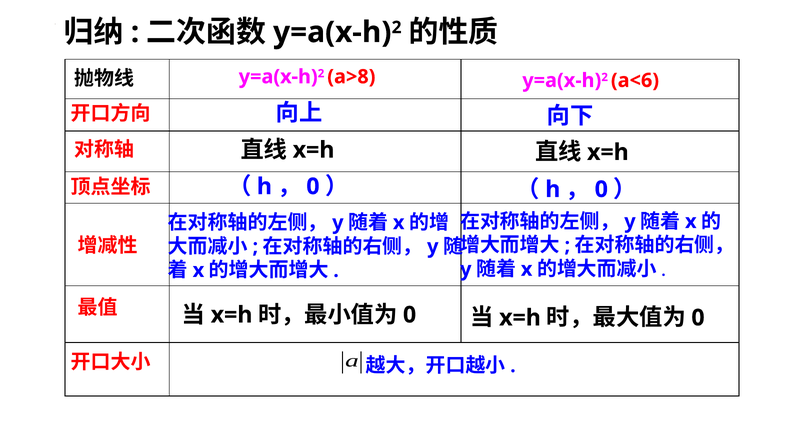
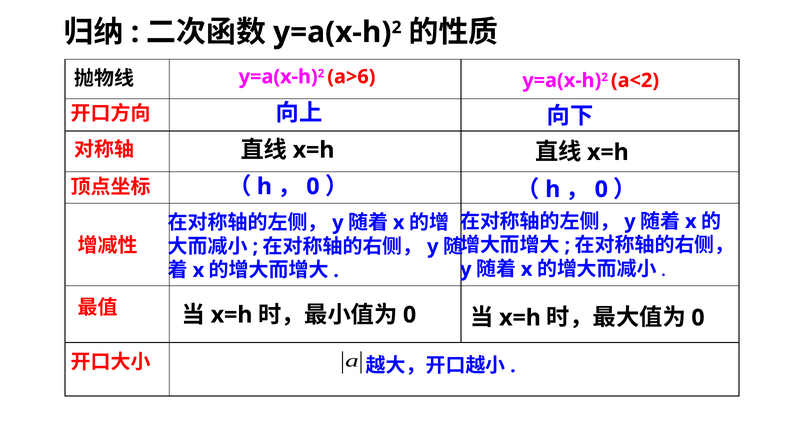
a>8: a>8 -> a>6 (351, 77)
a<6: a<6 -> a<2 (635, 81)
